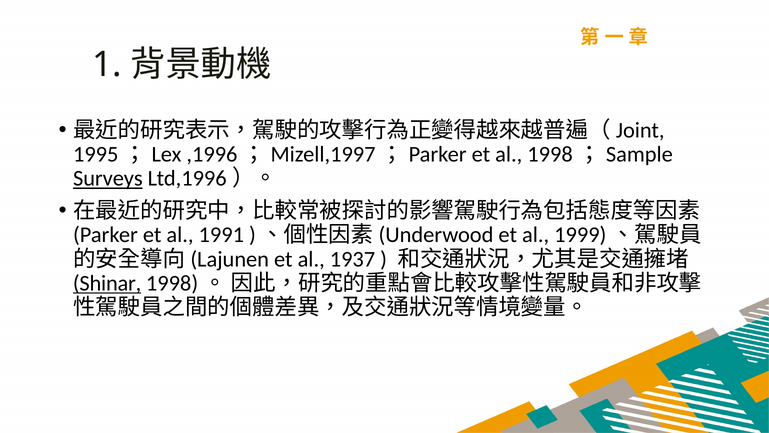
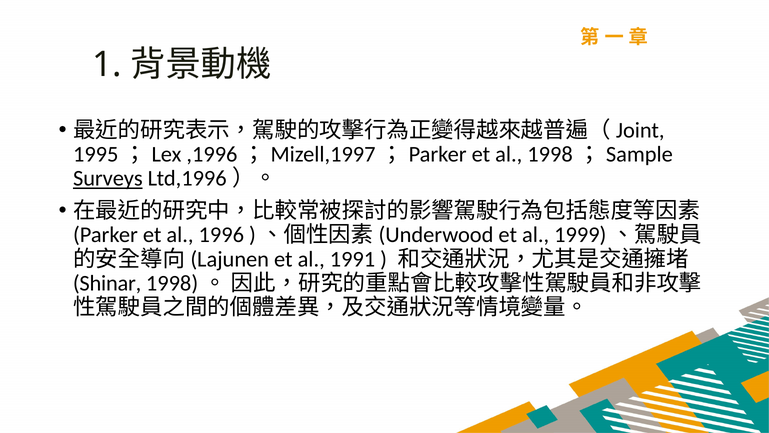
1991: 1991 -> 1996 (221, 235)
1937: 1937 -> 1991 (352, 259)
Shinar underline: present -> none (107, 283)
